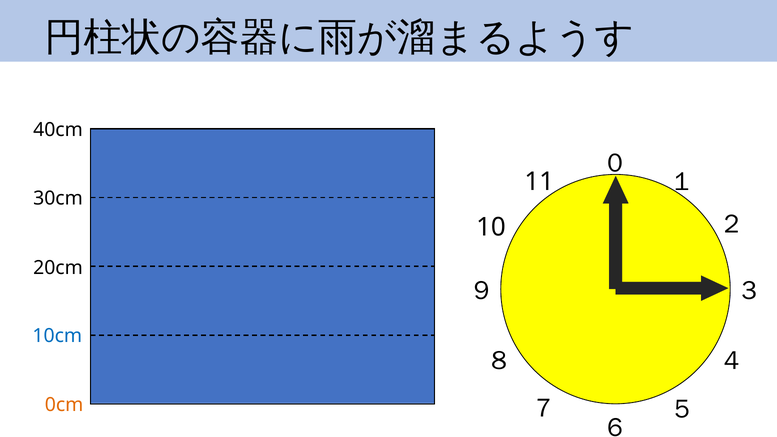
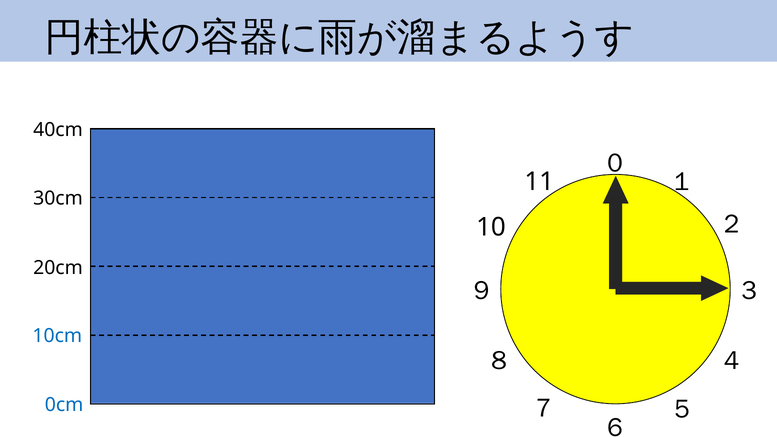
0cm colour: orange -> blue (64, 405)
